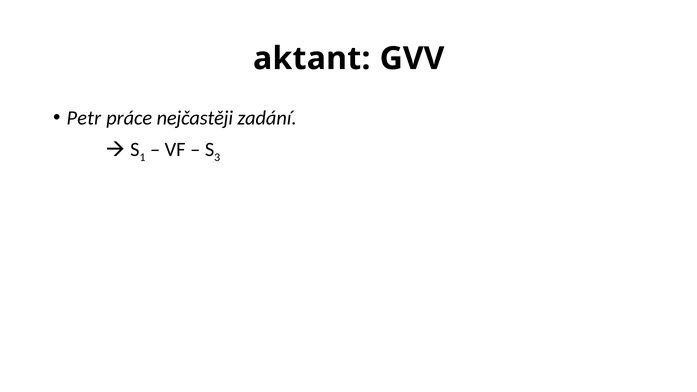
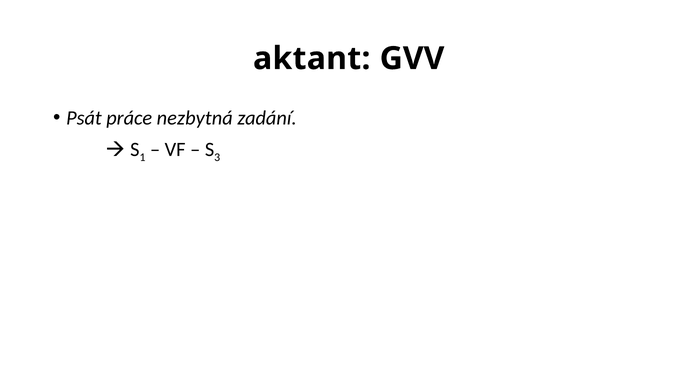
Petr: Petr -> Psát (84, 118)
nejčastěji: nejčastěji -> nezbytná (195, 118)
